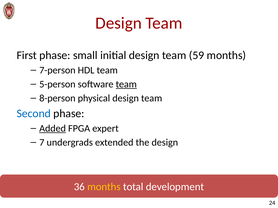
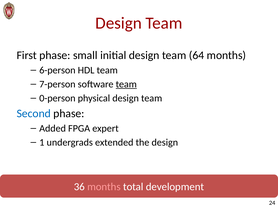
59: 59 -> 64 (197, 55)
7-person: 7-person -> 6-person (57, 70)
5-person: 5-person -> 7-person (57, 84)
8-person: 8-person -> 0-person (57, 98)
Added underline: present -> none (53, 129)
7: 7 -> 1 (42, 143)
months colour: yellow -> pink (104, 187)
